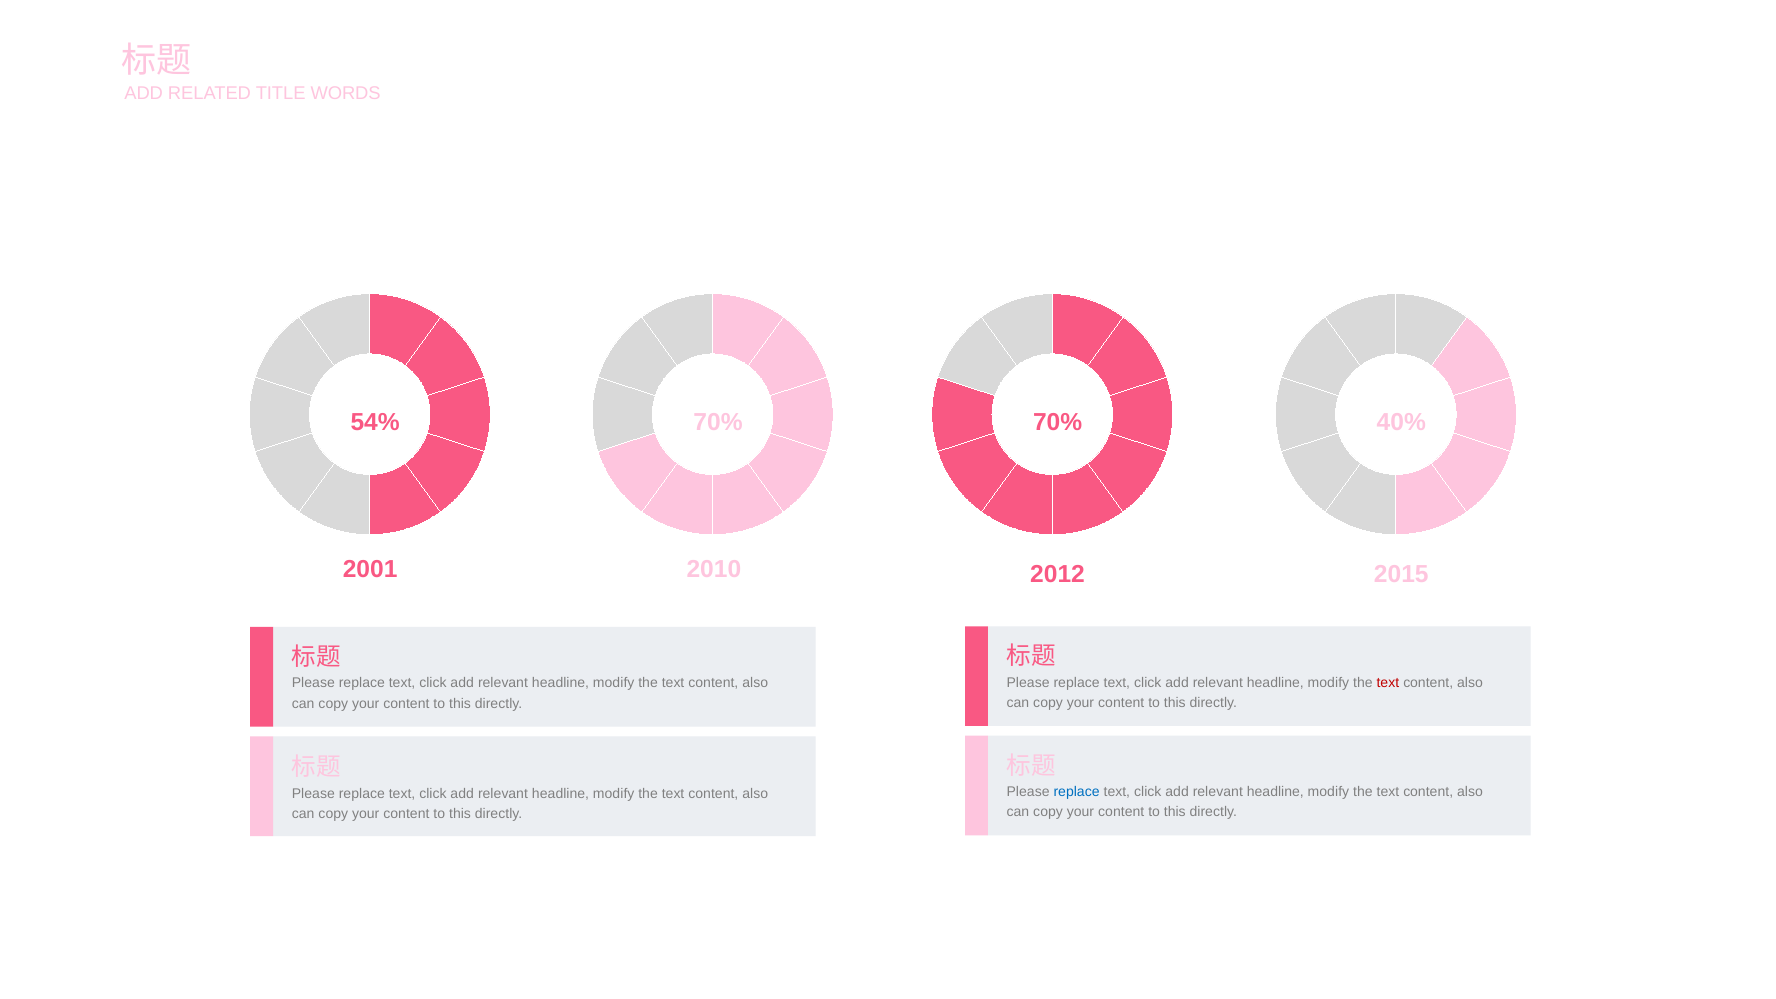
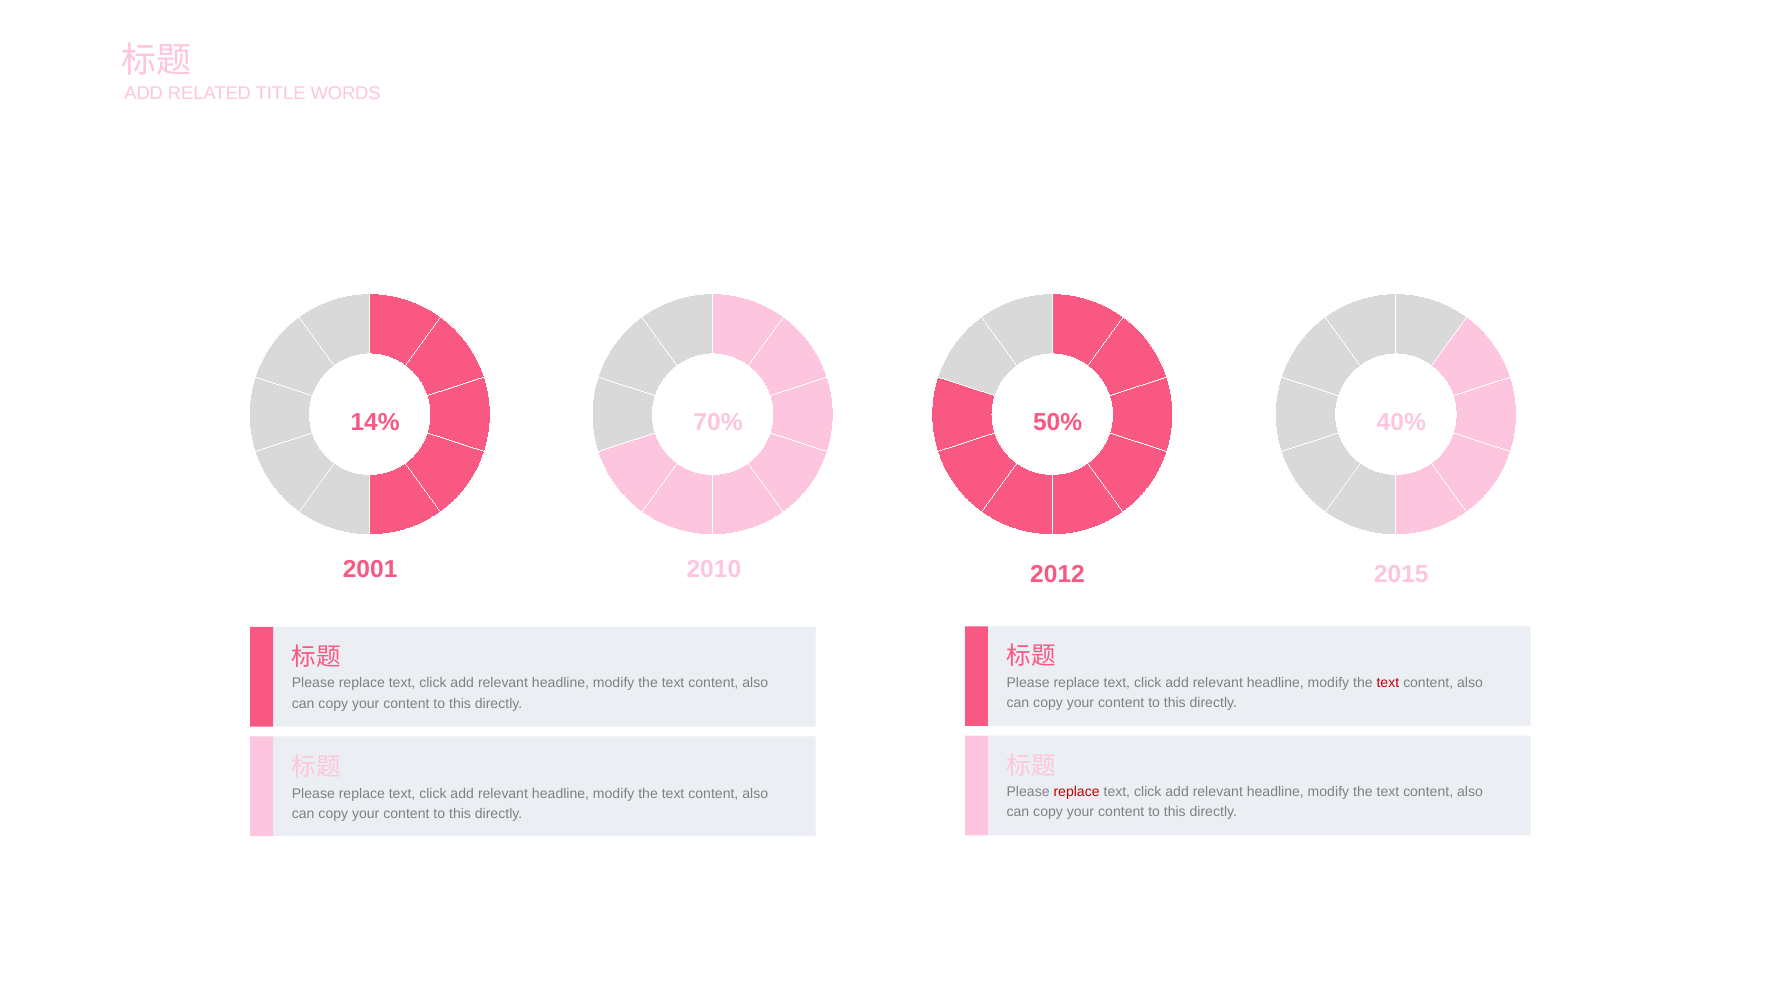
54%: 54% -> 14% (375, 422)
70%: 70% -> 50% (1058, 422)
replace colour: blue -> red (1077, 792)
